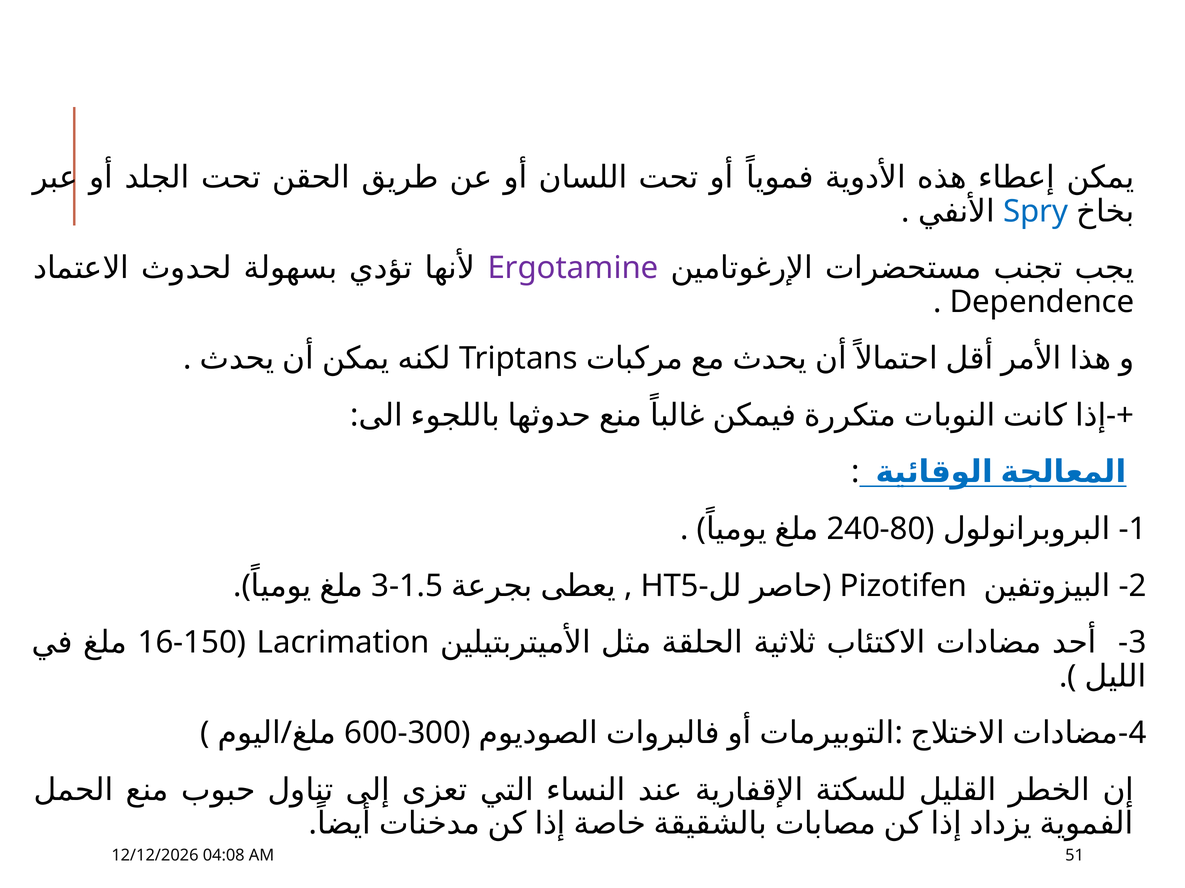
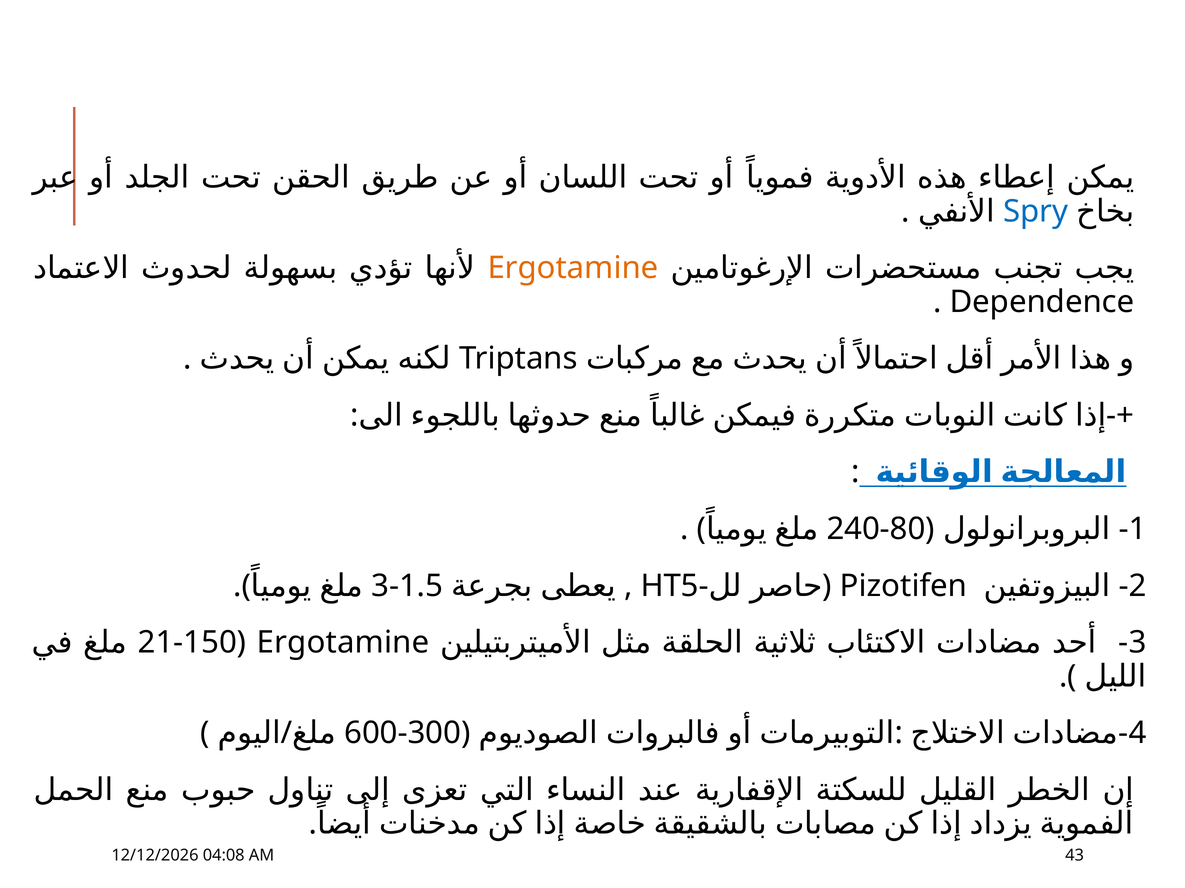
Ergotamine colour: purple -> orange (573, 268)
16-150: 16-150 -> 21-150 (187, 643)
Lacrimation: Lacrimation -> Ergotamine (343, 643)
51: 51 -> 43 (1075, 856)
